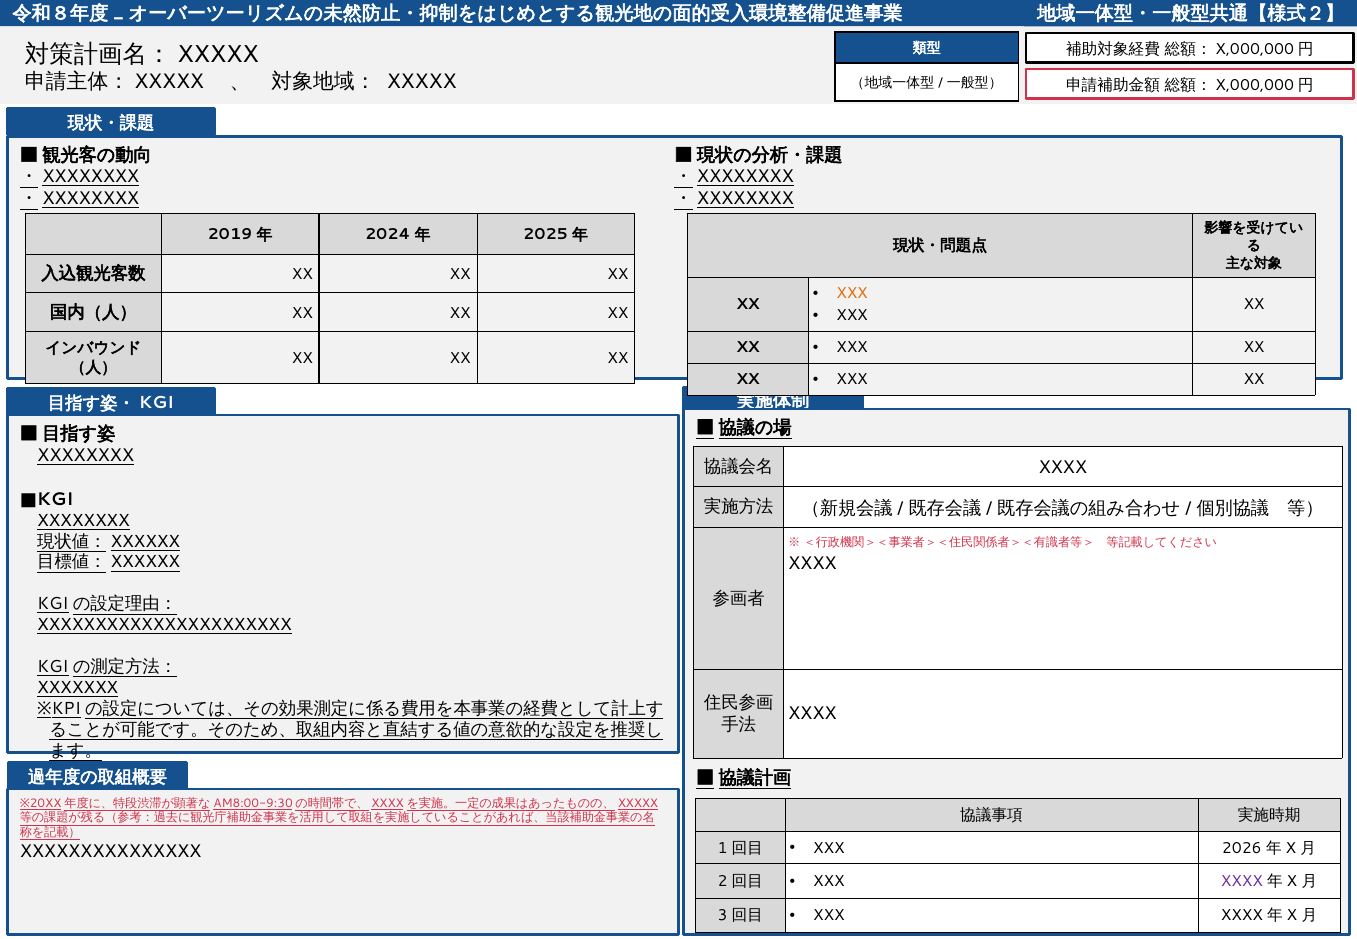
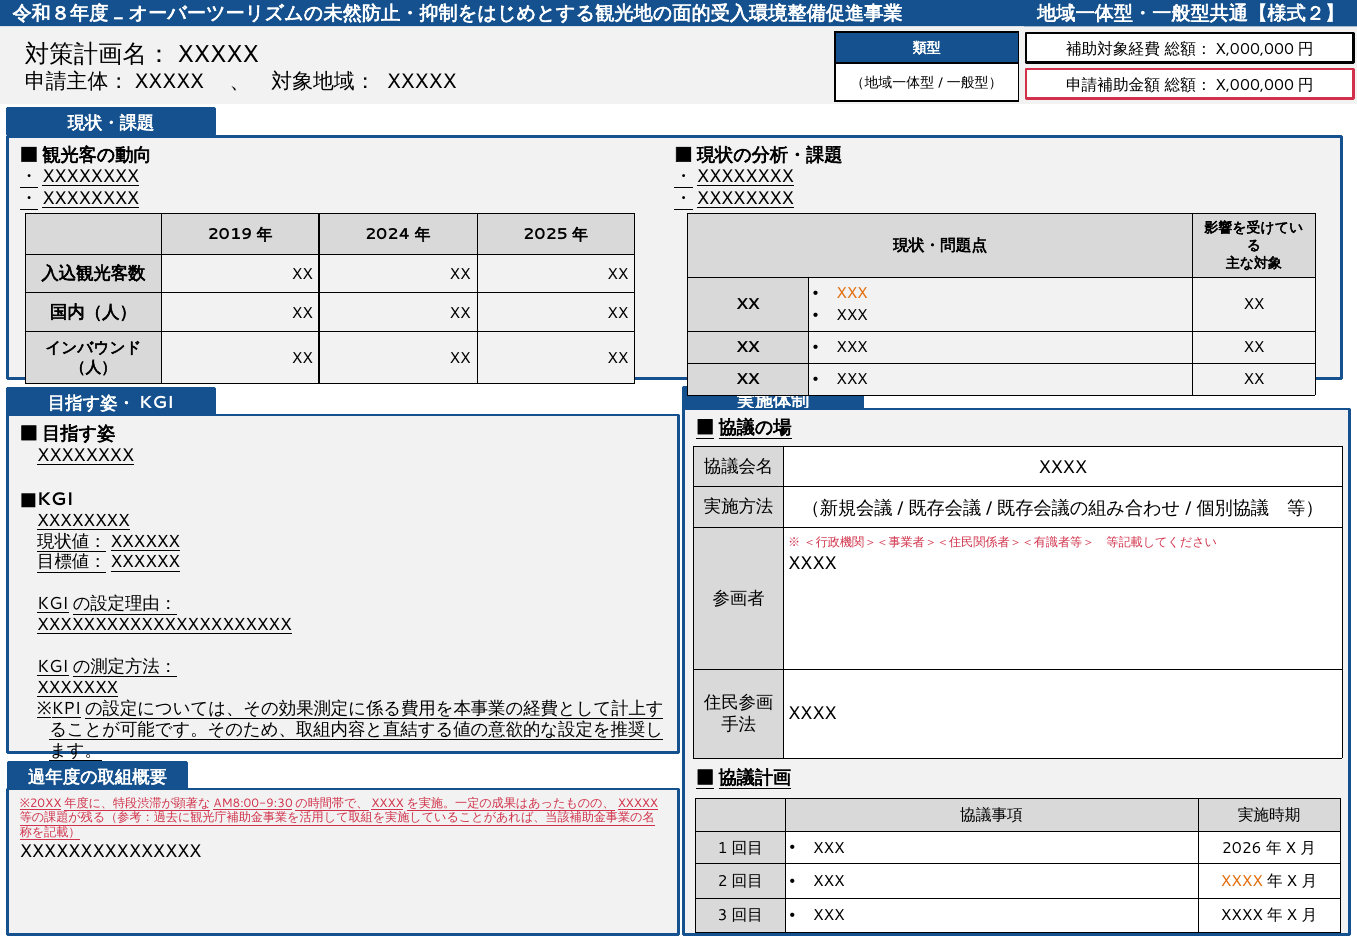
XXXX colour: purple -> orange (1242, 882)
